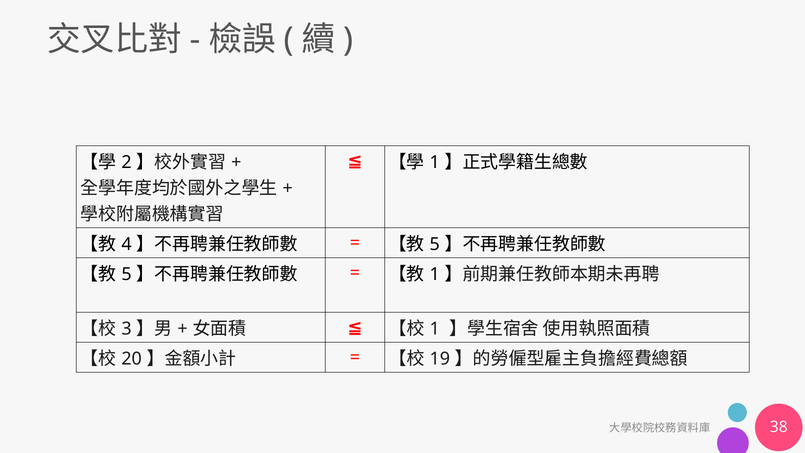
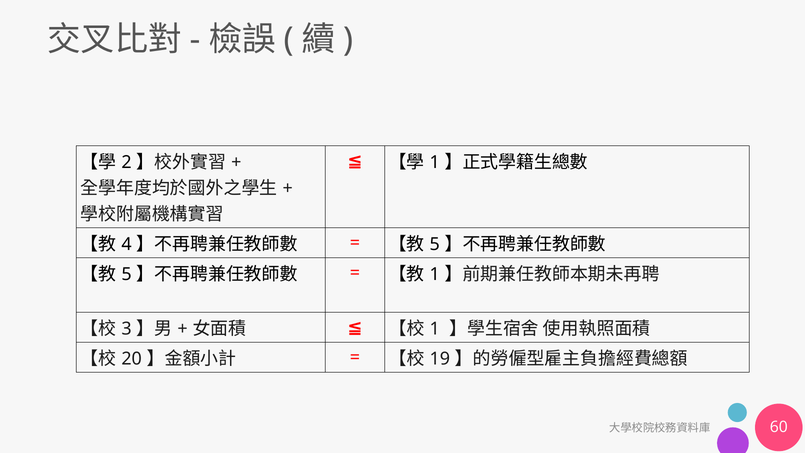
38: 38 -> 60 (779, 427)
